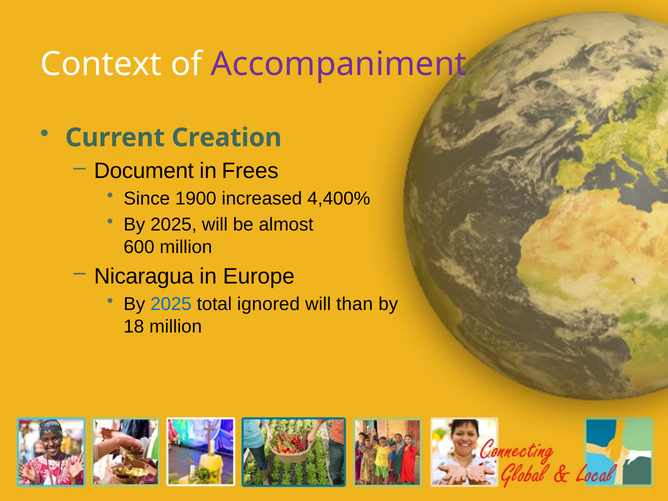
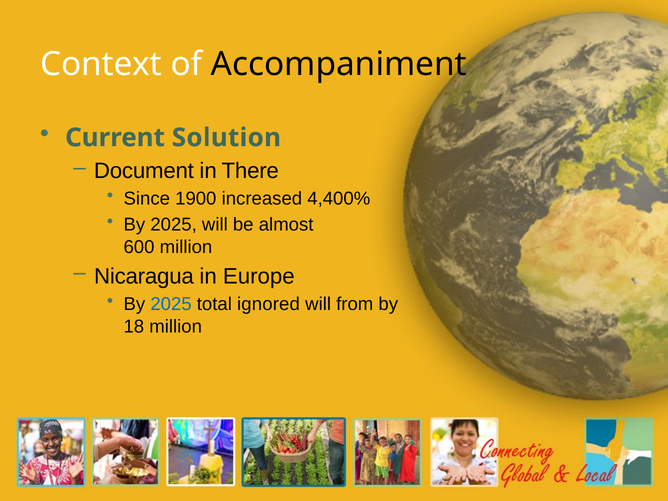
Accompaniment colour: purple -> black (339, 64)
Creation: Creation -> Solution (226, 138)
Frees: Frees -> There (250, 171)
than: than -> from (355, 304)
